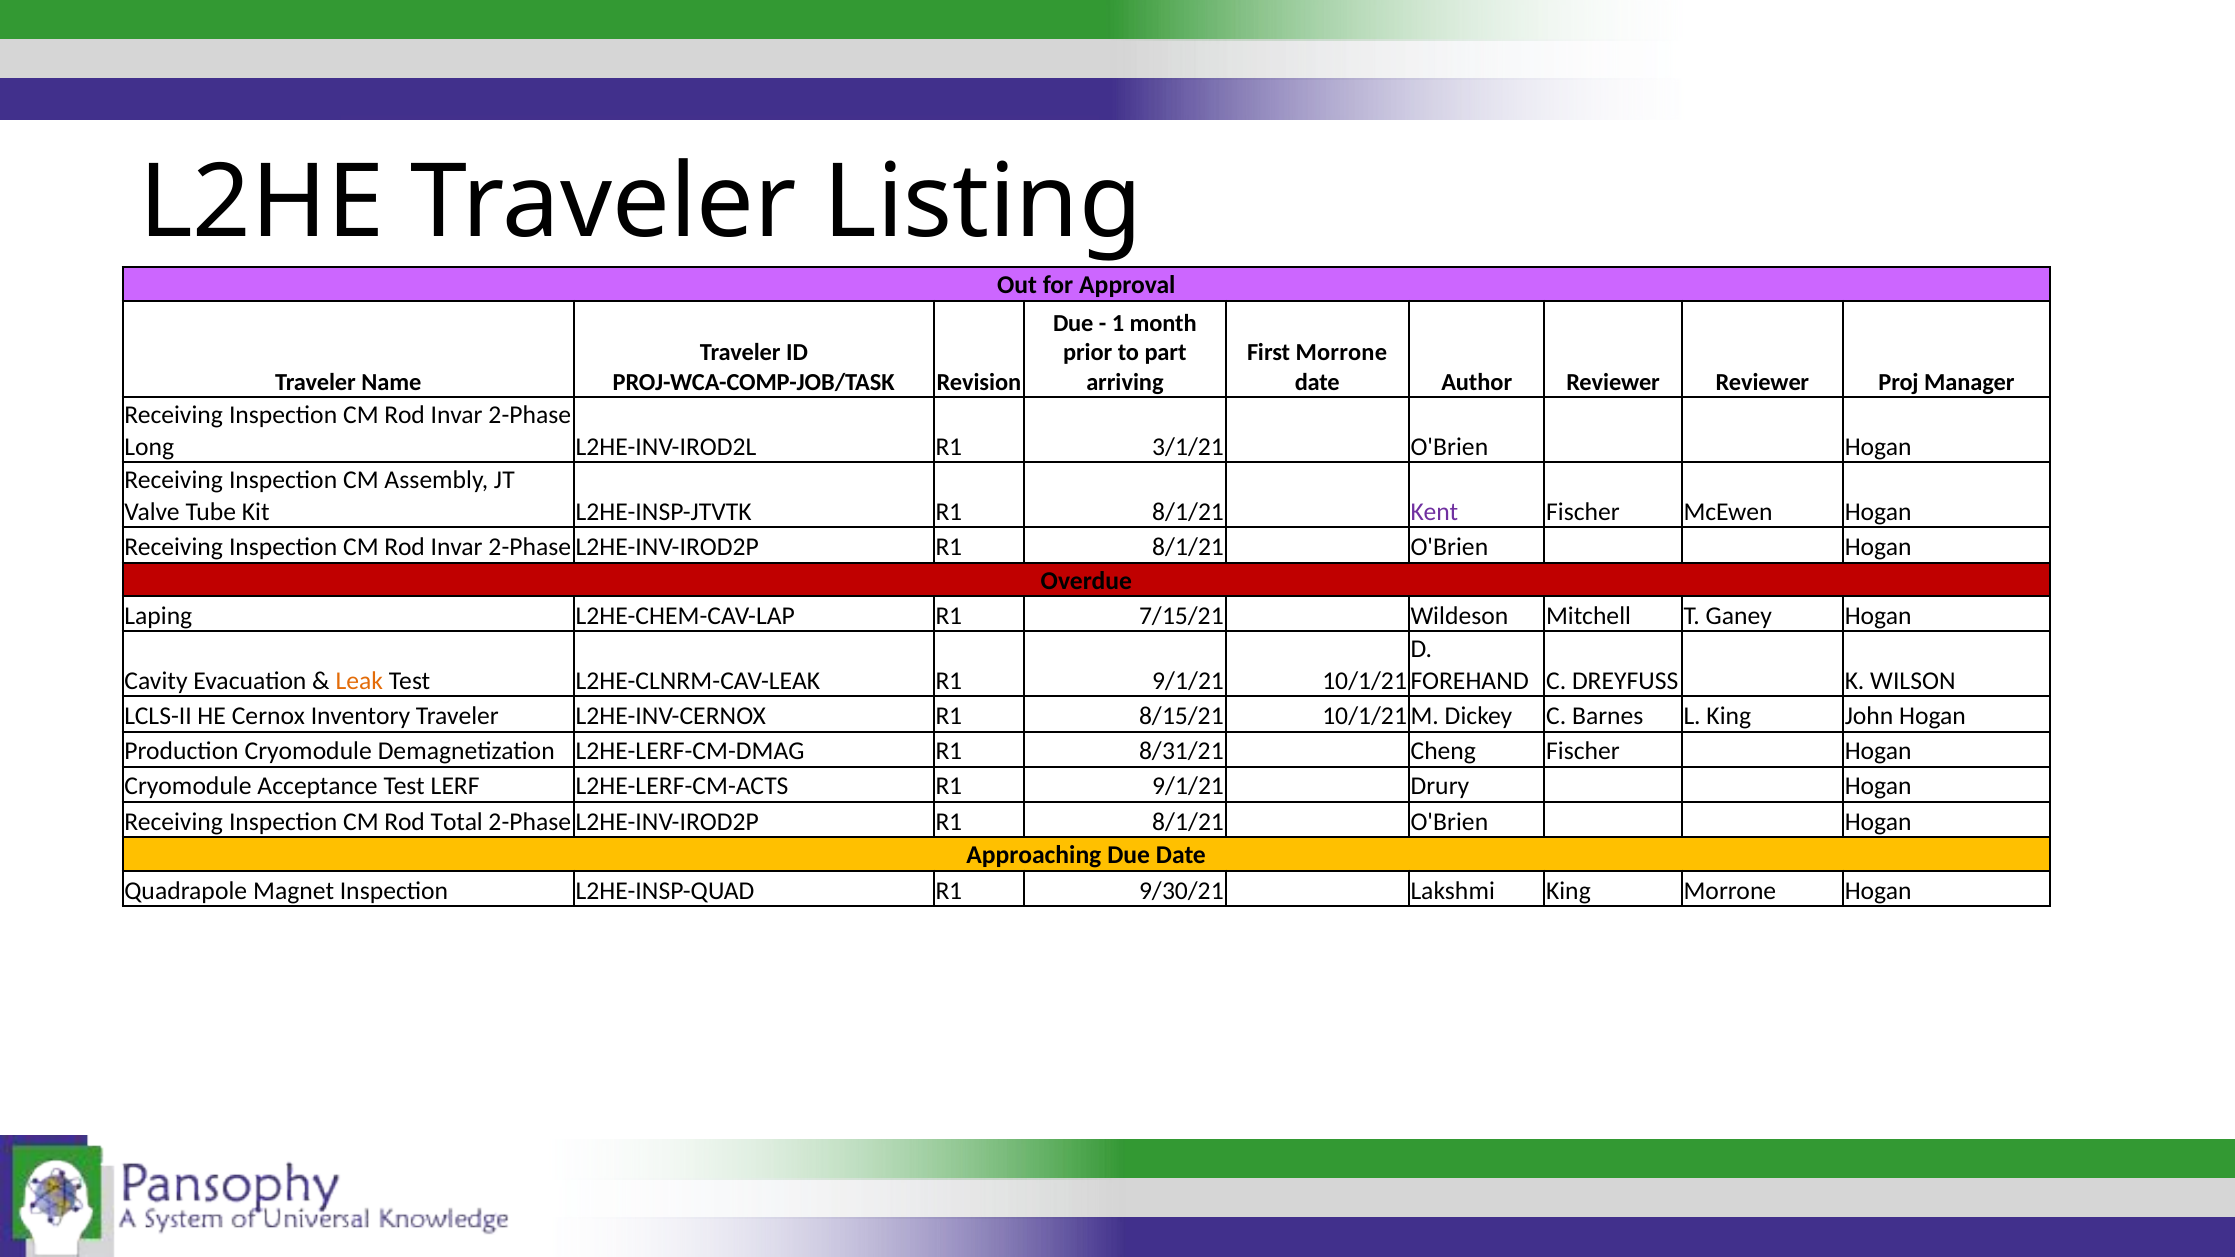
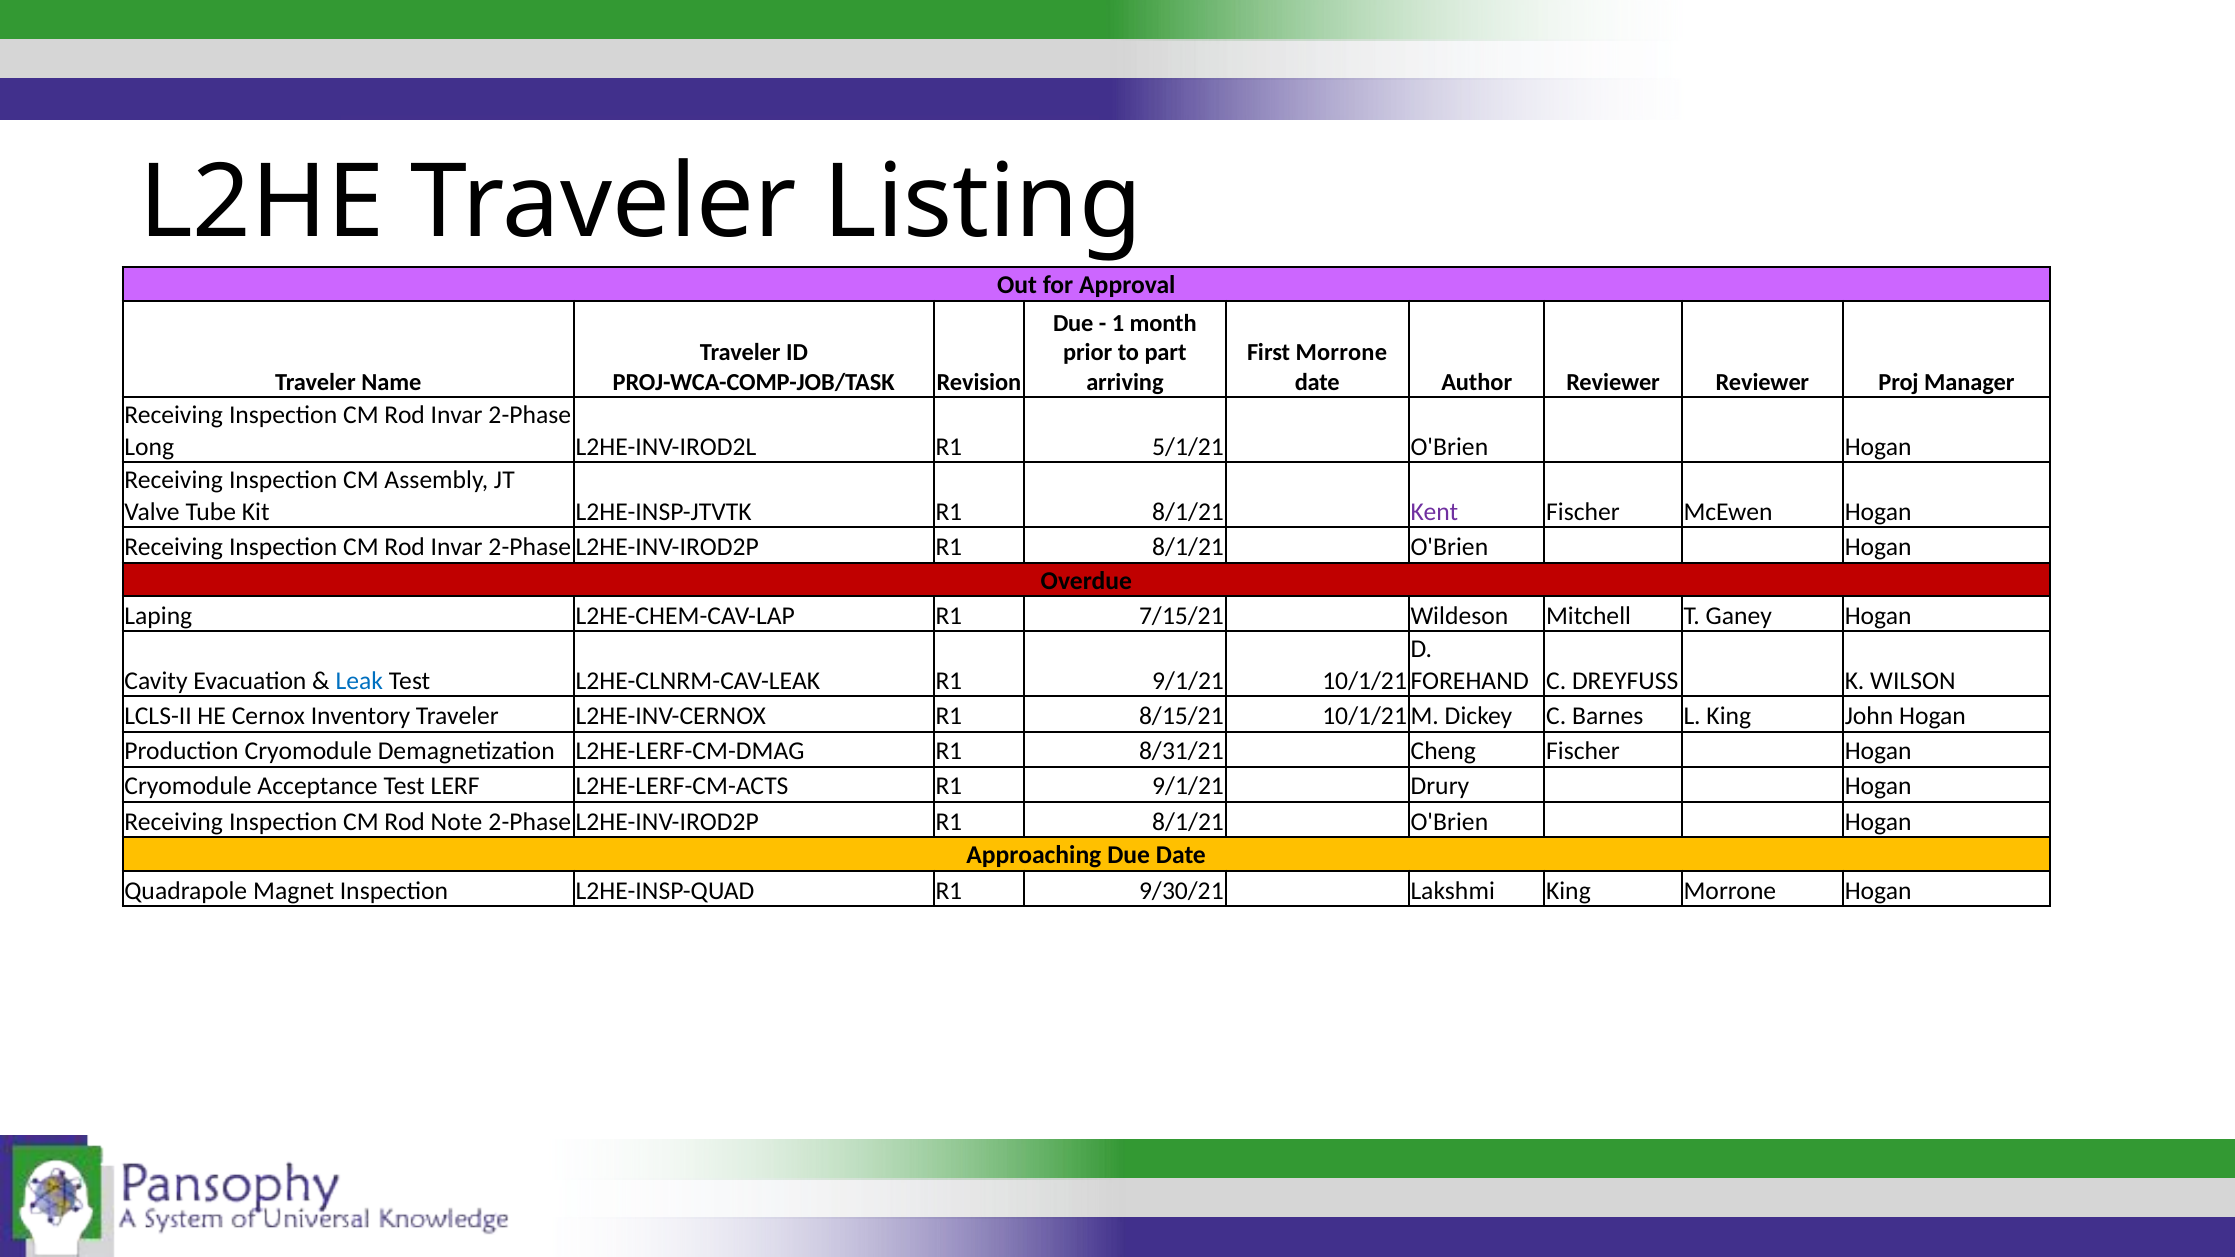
3/1/21: 3/1/21 -> 5/1/21 (1188, 447)
Leak colour: orange -> blue (359, 681)
Total: Total -> Note (457, 822)
